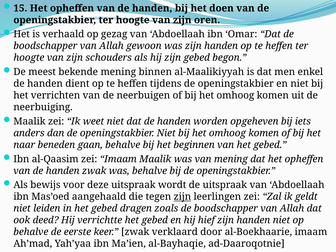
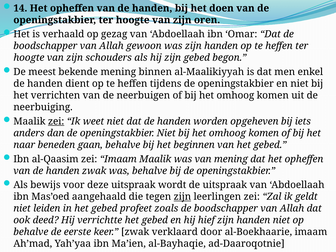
15: 15 -> 14 (20, 8)
zei underline: none -> present (56, 121)
dragen: dragen -> profeet (136, 208)
